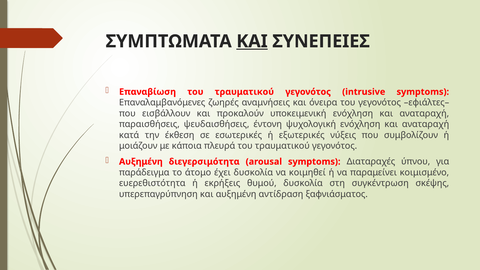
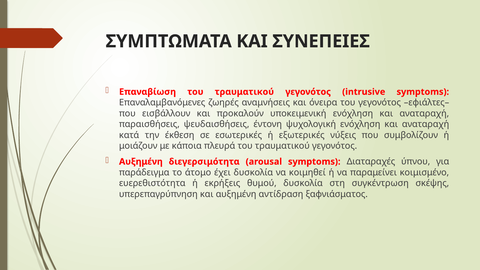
ΚΑΙ underline: present -> none (252, 41)
